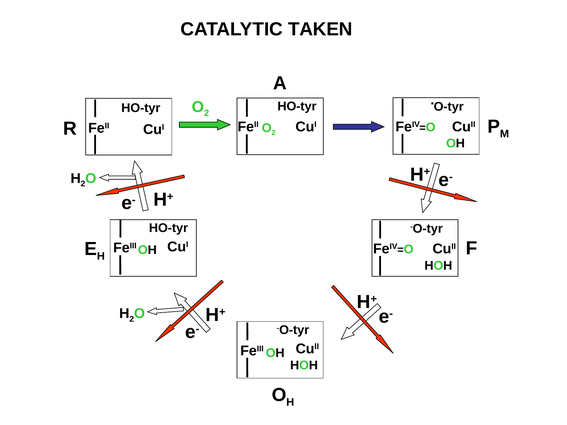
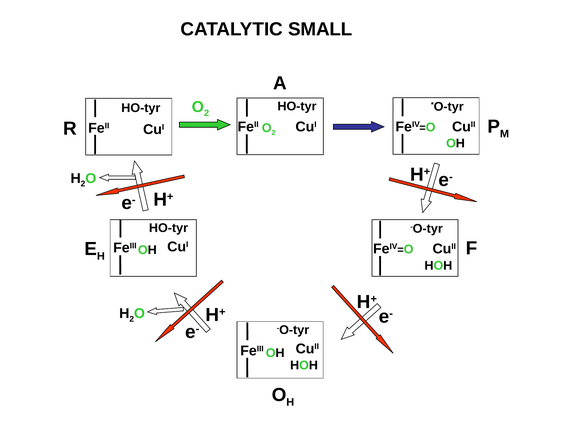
TAKEN: TAKEN -> SMALL (320, 29)
